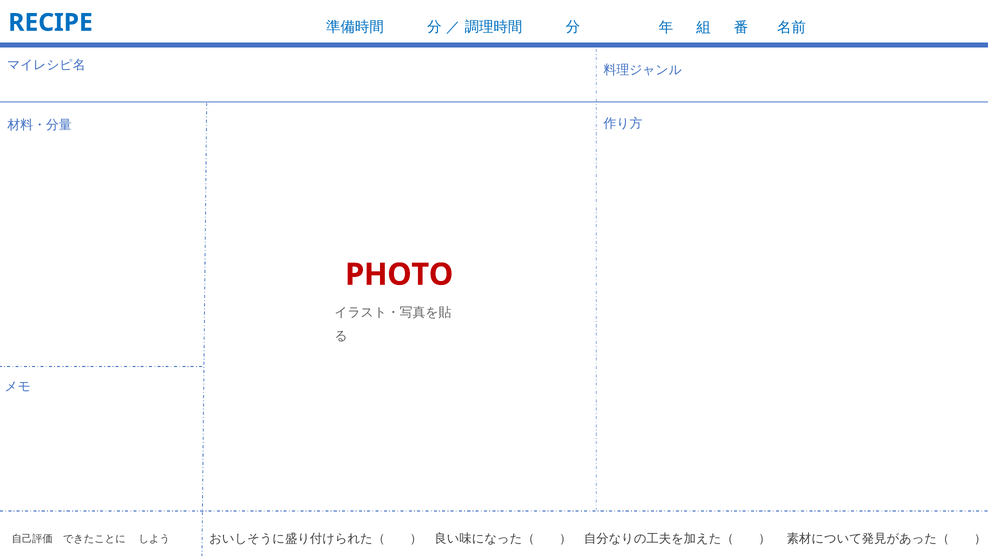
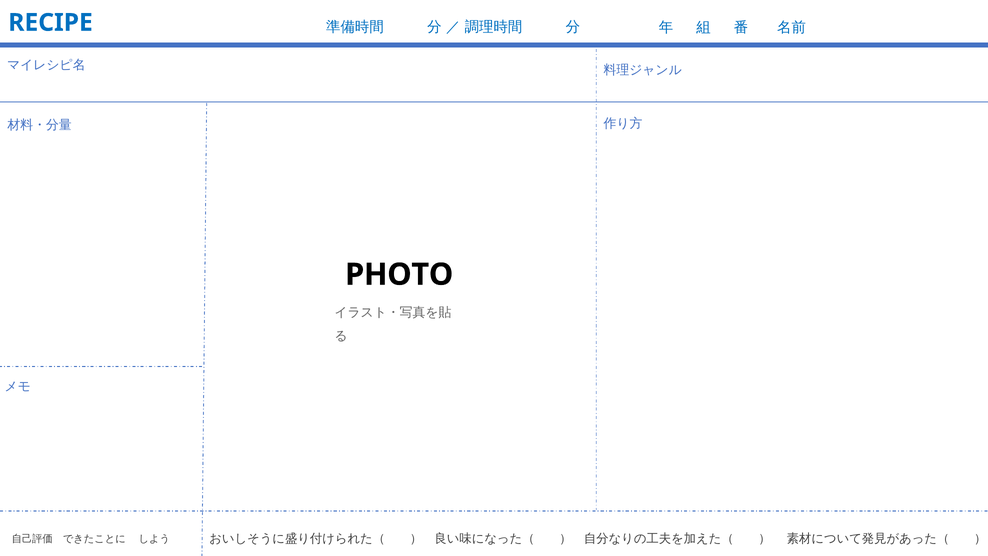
PHOTO colour: red -> black (399, 274)
